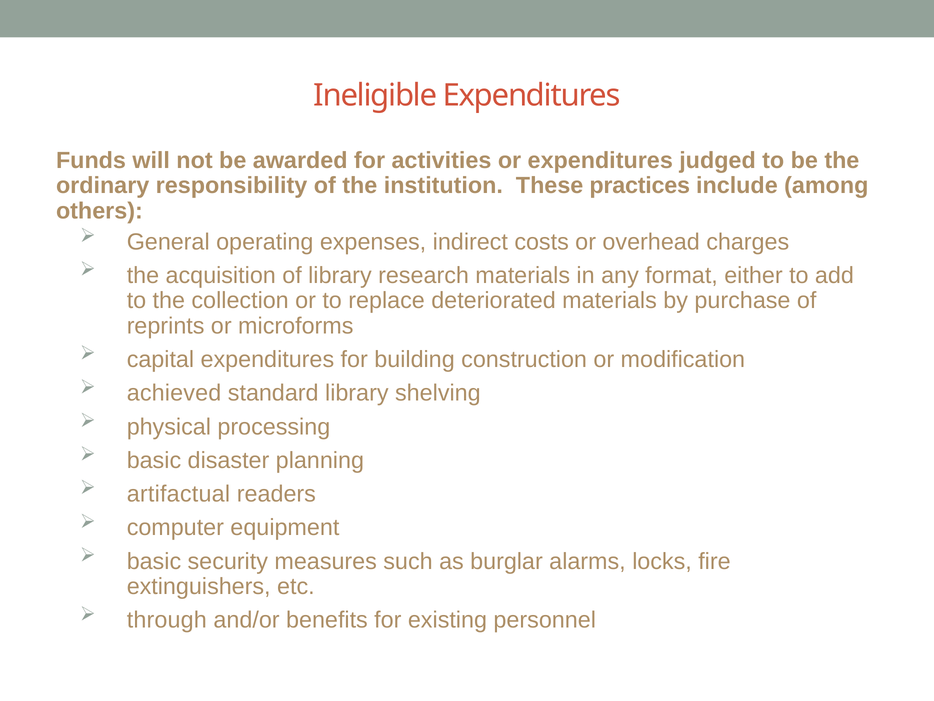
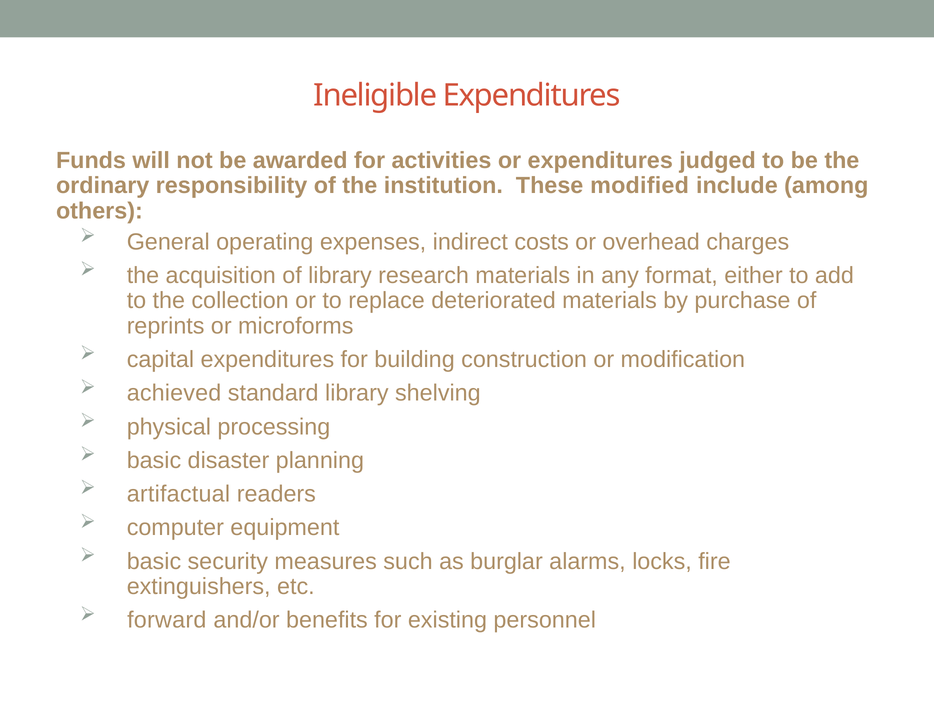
practices: practices -> modified (640, 186)
through: through -> forward (167, 620)
